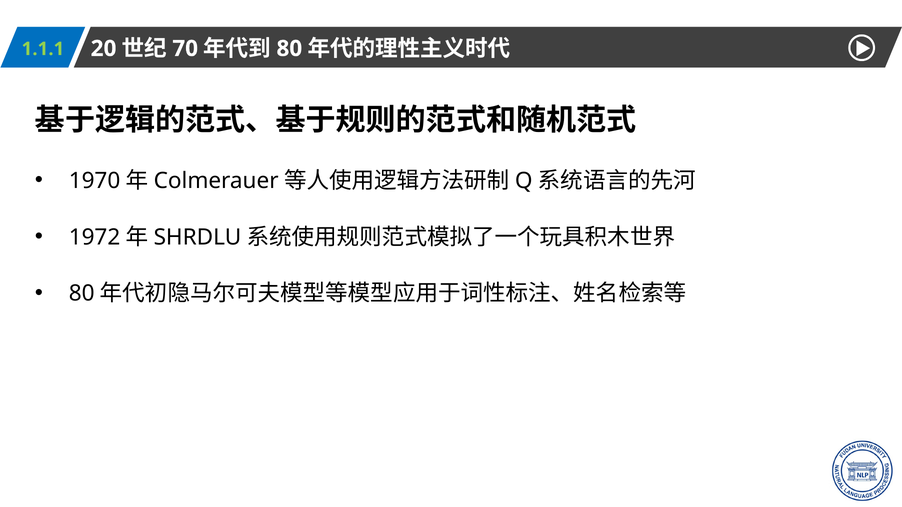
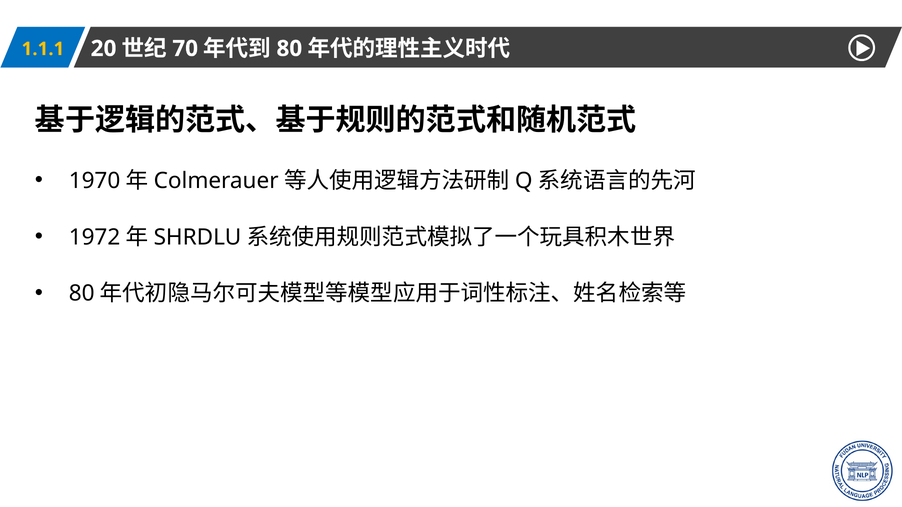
1.1.1 colour: light green -> yellow (43, 49)
